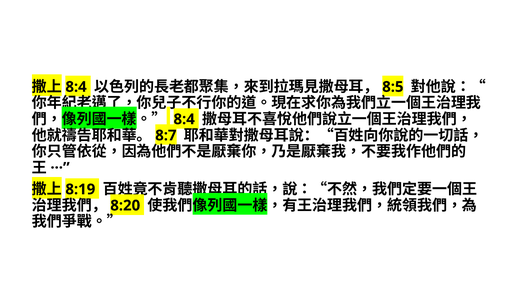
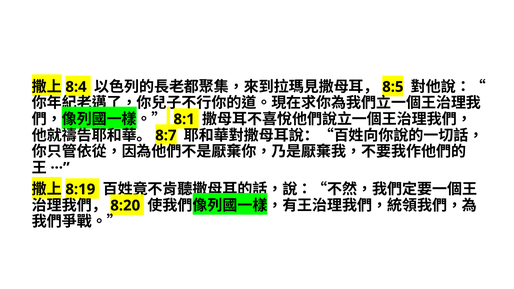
8:4: 8:4 -> 8:1 (184, 119)
